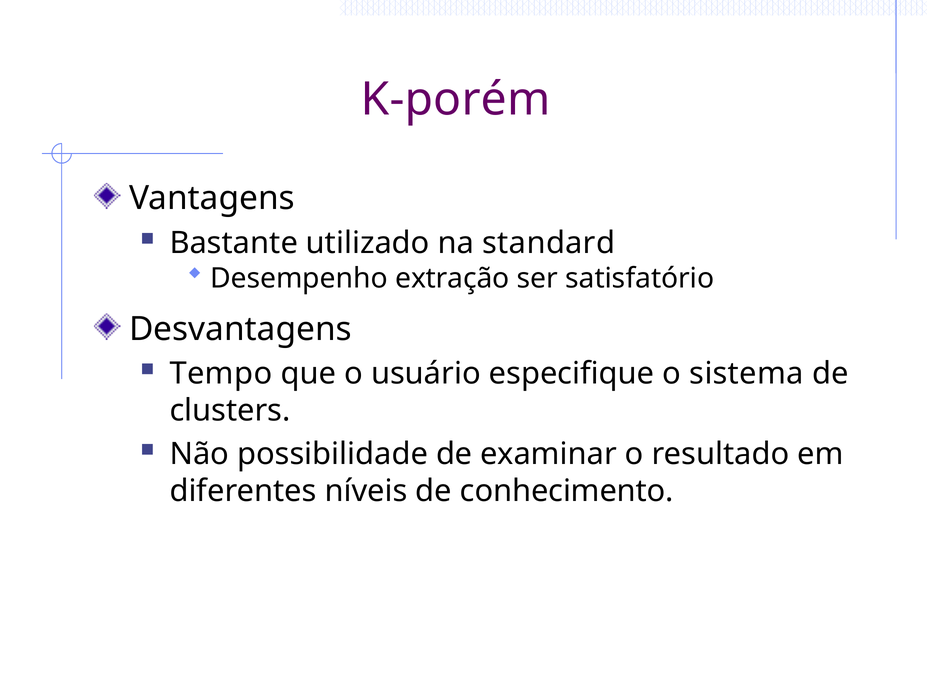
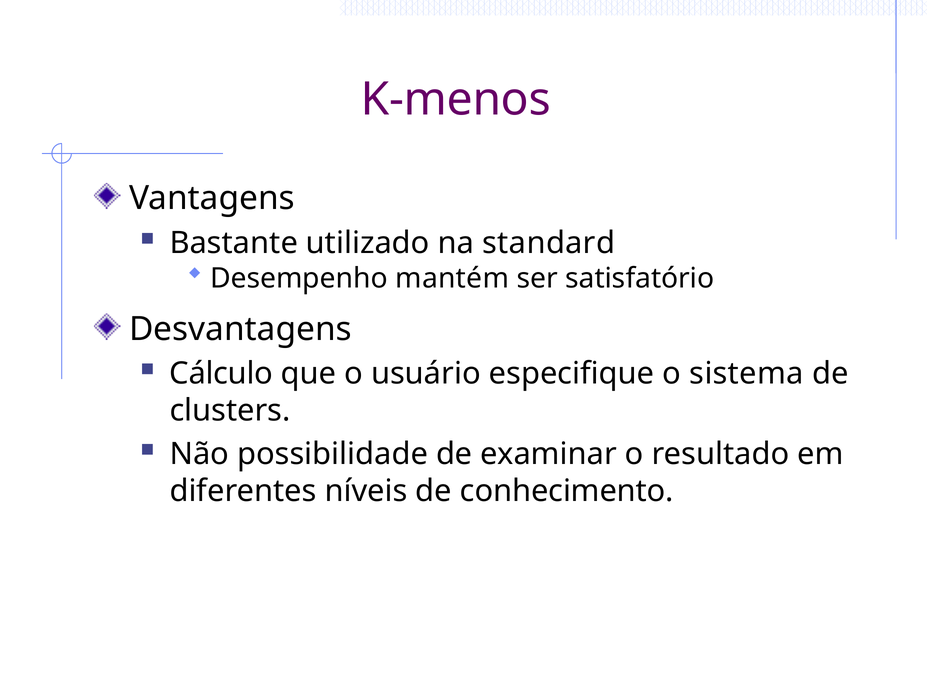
K-porém: K-porém -> K-menos (456, 99)
extração: extração -> mantém (452, 278)
Tempo: Tempo -> Cálculo (221, 374)
